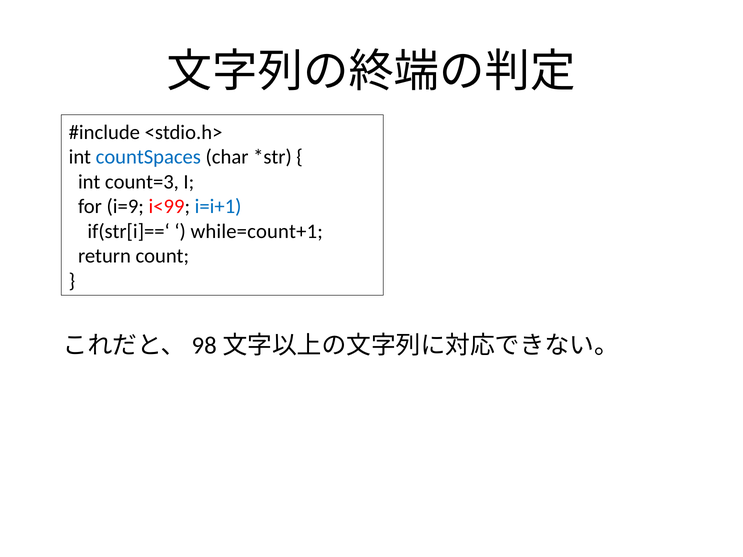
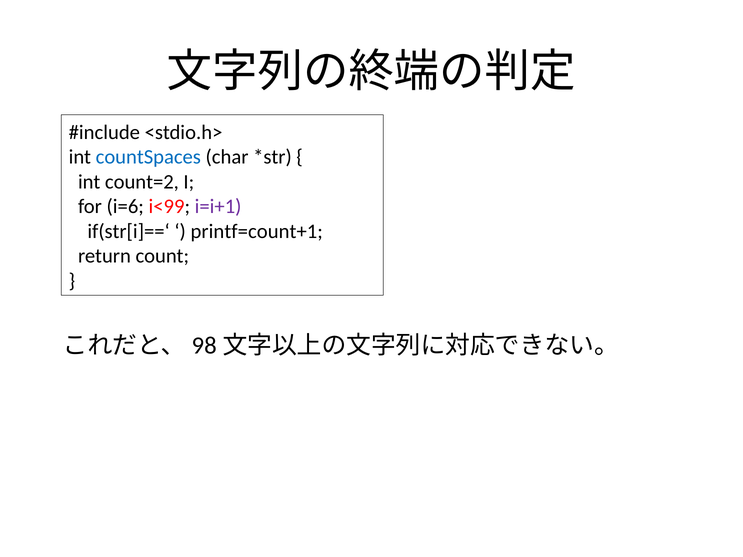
count=3: count=3 -> count=2 (142, 182)
i=9: i=9 -> i=6 (125, 207)
i=i+1 colour: blue -> purple (218, 207)
while=count+1: while=count+1 -> printf=count+1 (257, 231)
